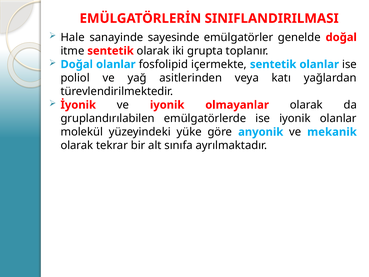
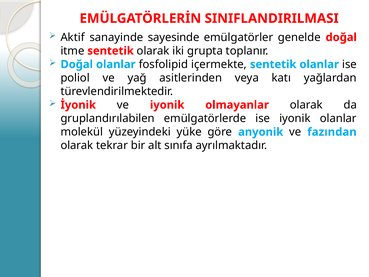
Hale: Hale -> Aktif (73, 37)
mekanik: mekanik -> fazından (332, 132)
